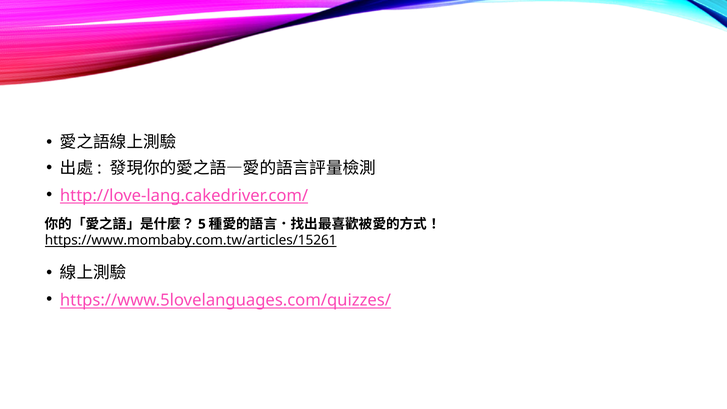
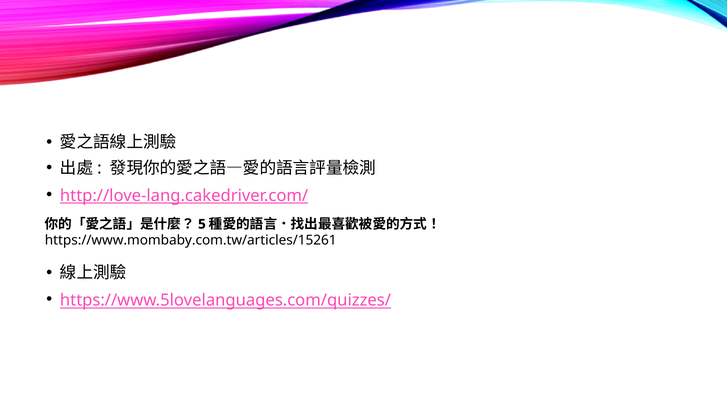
https://www.mombaby.com.tw/articles/15261 underline: present -> none (191, 240)
